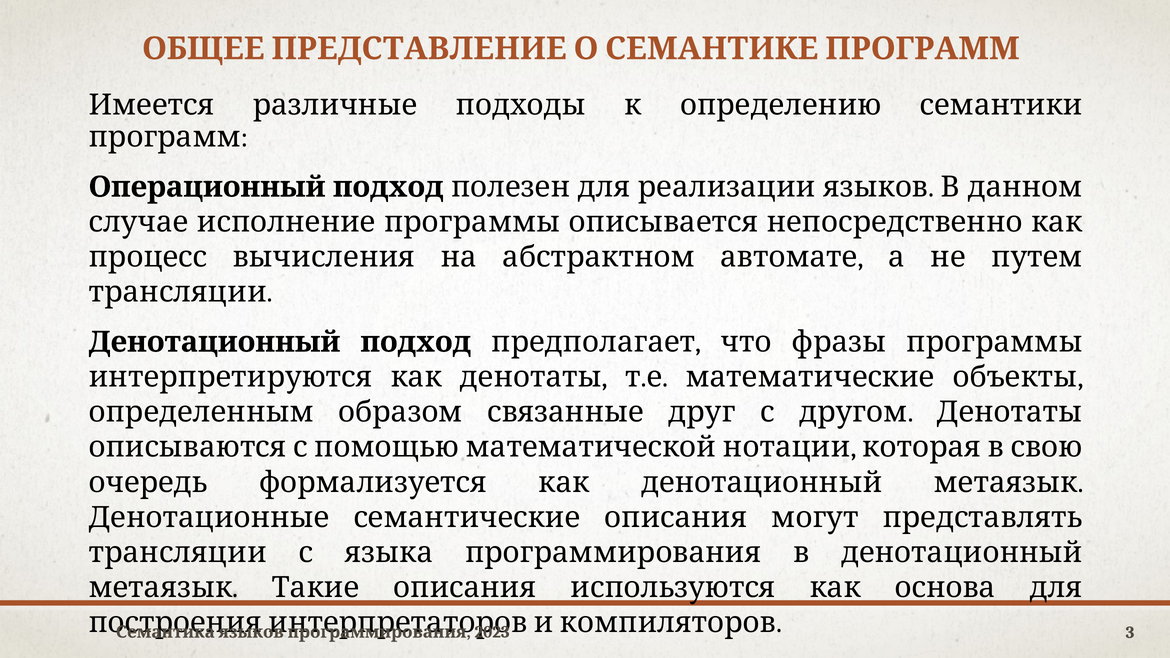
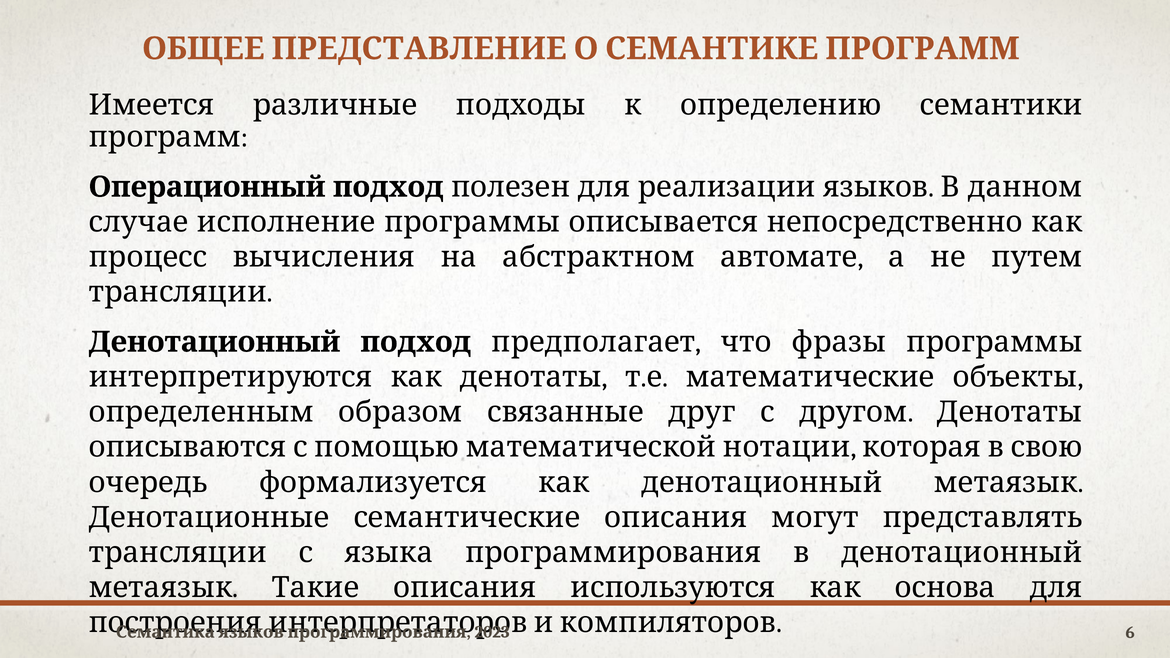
3: 3 -> 6 (1130, 633)
